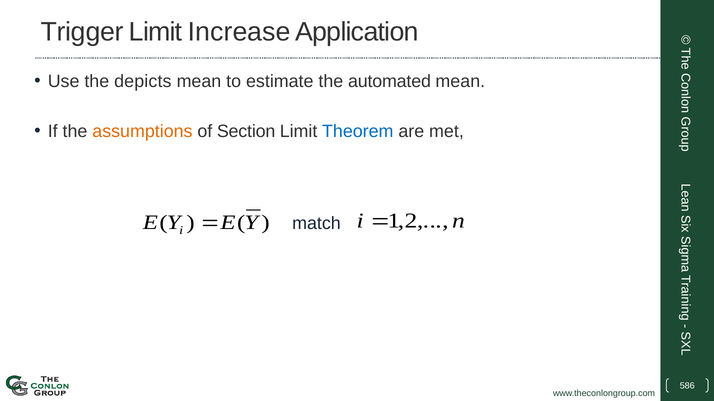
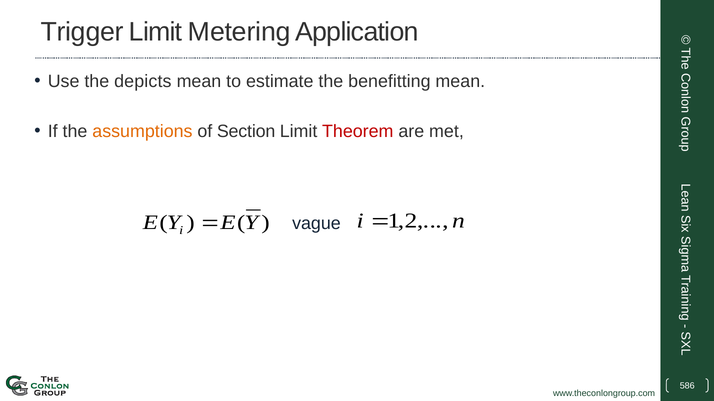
Increase: Increase -> Metering (239, 32)
automated: automated -> benefitting (389, 82)
Theorem colour: blue -> red (358, 132)
match: match -> vague (316, 224)
